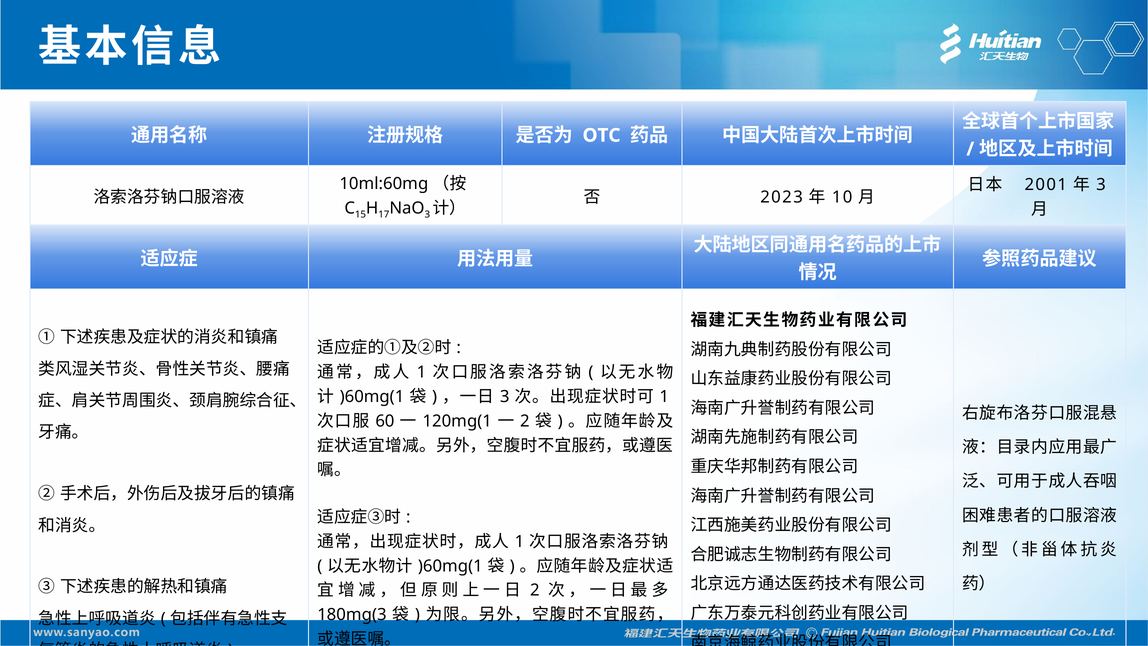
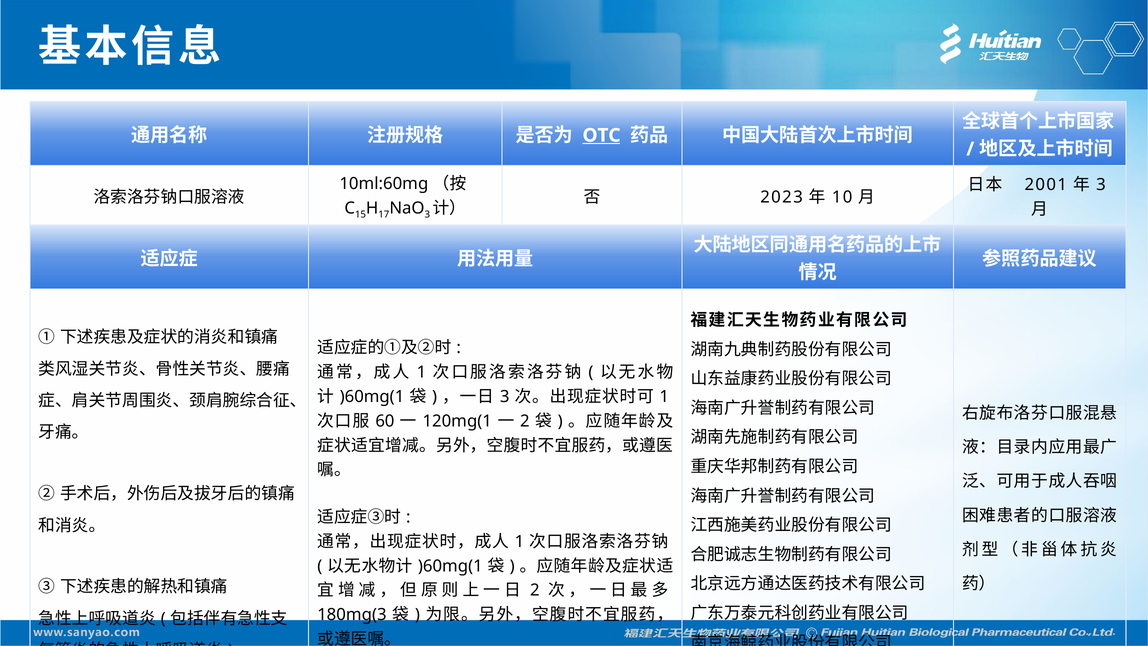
OTC underline: none -> present (602, 135)
